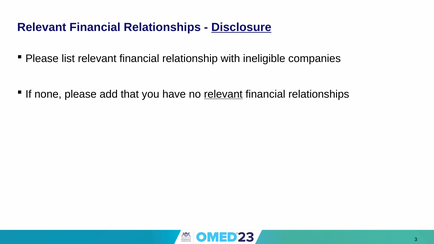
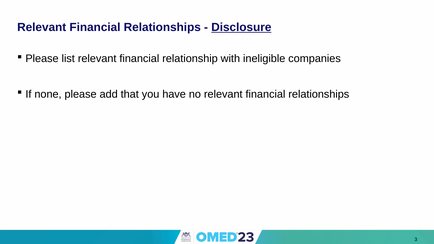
relevant underline: present -> none (223, 94)
